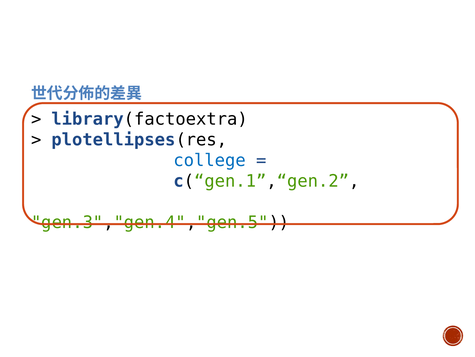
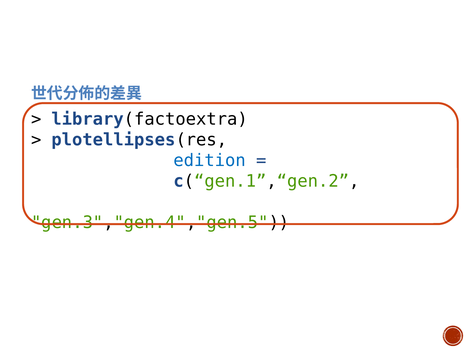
college: college -> edition (210, 160)
